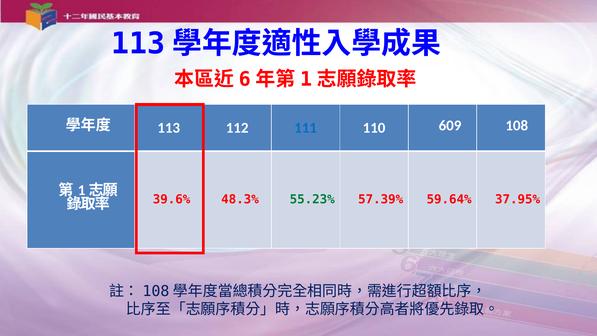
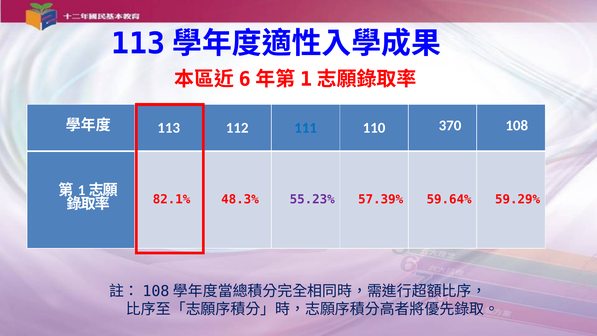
609: 609 -> 370 (450, 126)
39.6%: 39.6% -> 82.1% (172, 199)
55.23% colour: green -> purple (312, 199)
37.95%: 37.95% -> 59.29% (518, 199)
